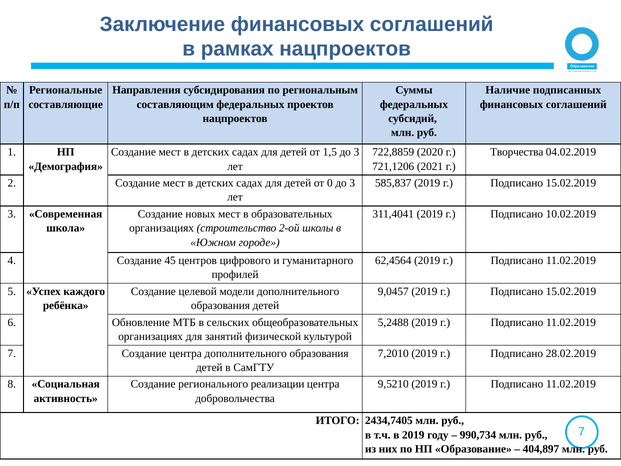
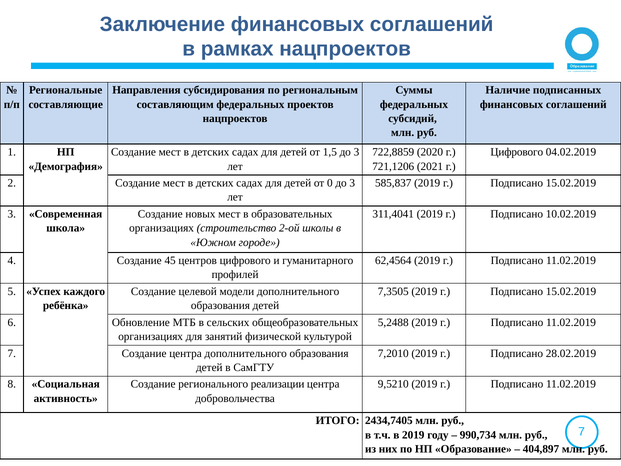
Творчества: Творчества -> Цифрового (517, 152)
9,0457: 9,0457 -> 7,3505 (393, 291)
